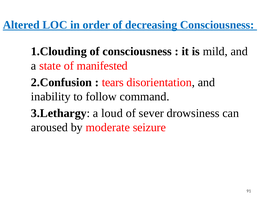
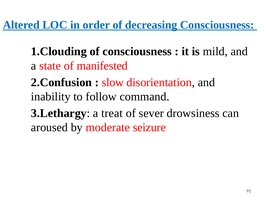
tears: tears -> slow (113, 82)
loud: loud -> treat (112, 113)
